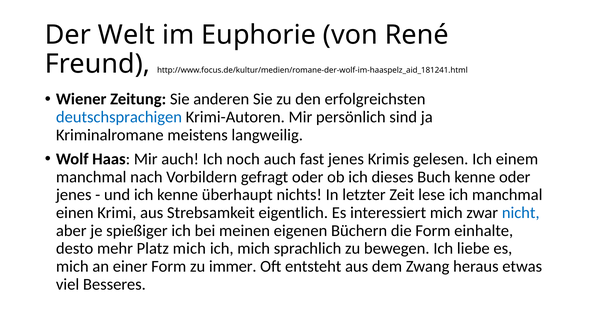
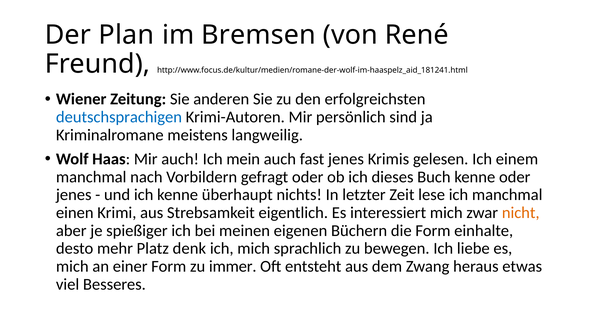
Welt: Welt -> Plan (126, 35)
Euphorie: Euphorie -> Bremsen (259, 35)
noch: noch -> mein (243, 159)
nicht colour: blue -> orange (521, 213)
Platz mich: mich -> denk (189, 249)
